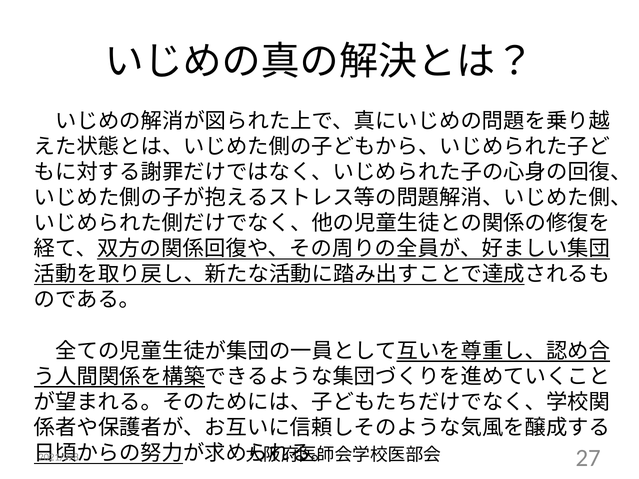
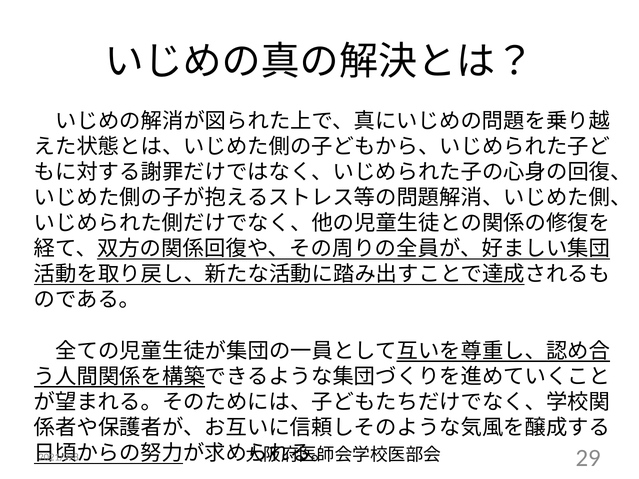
27: 27 -> 29 (588, 458)
